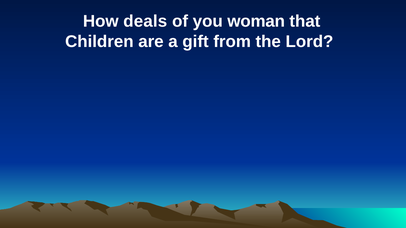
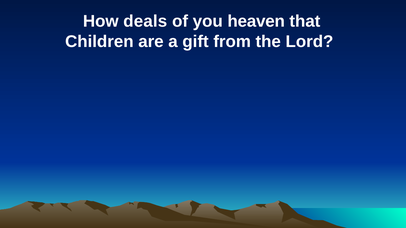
woman: woman -> heaven (256, 21)
